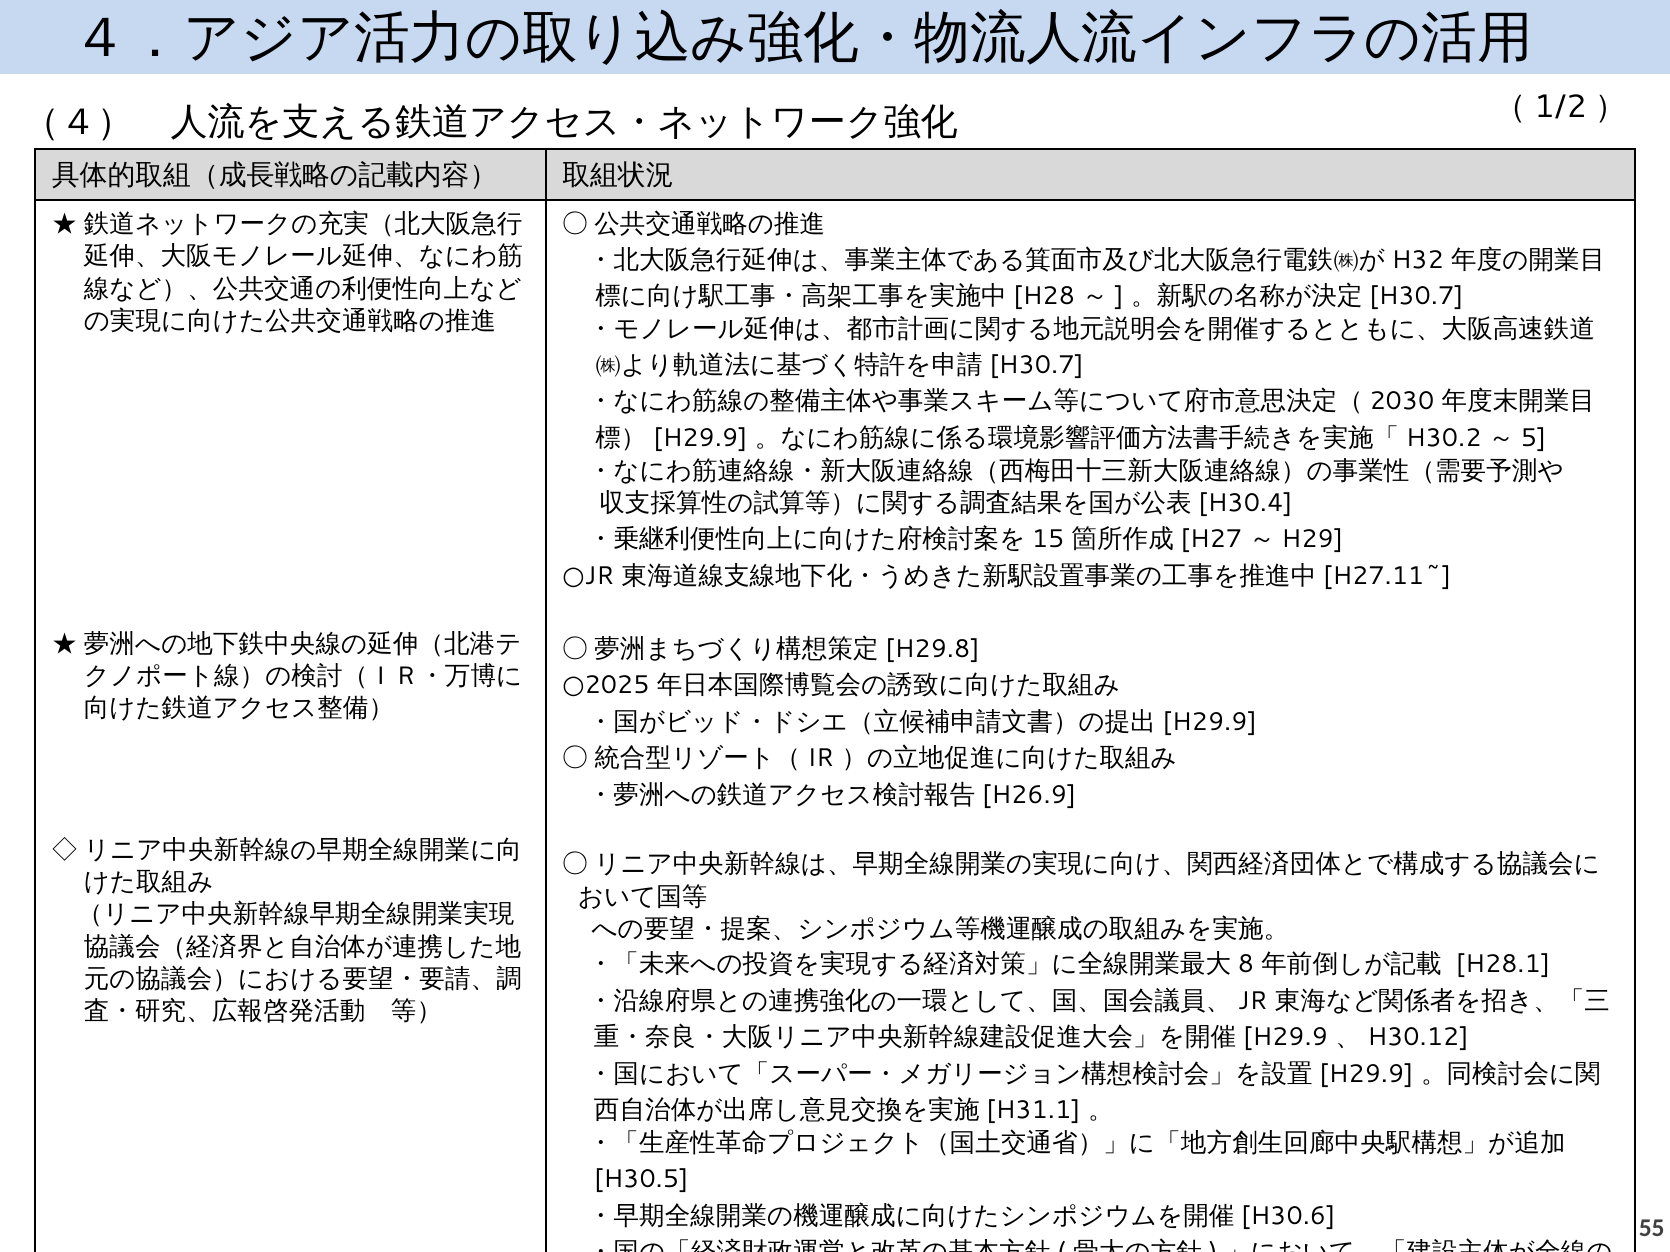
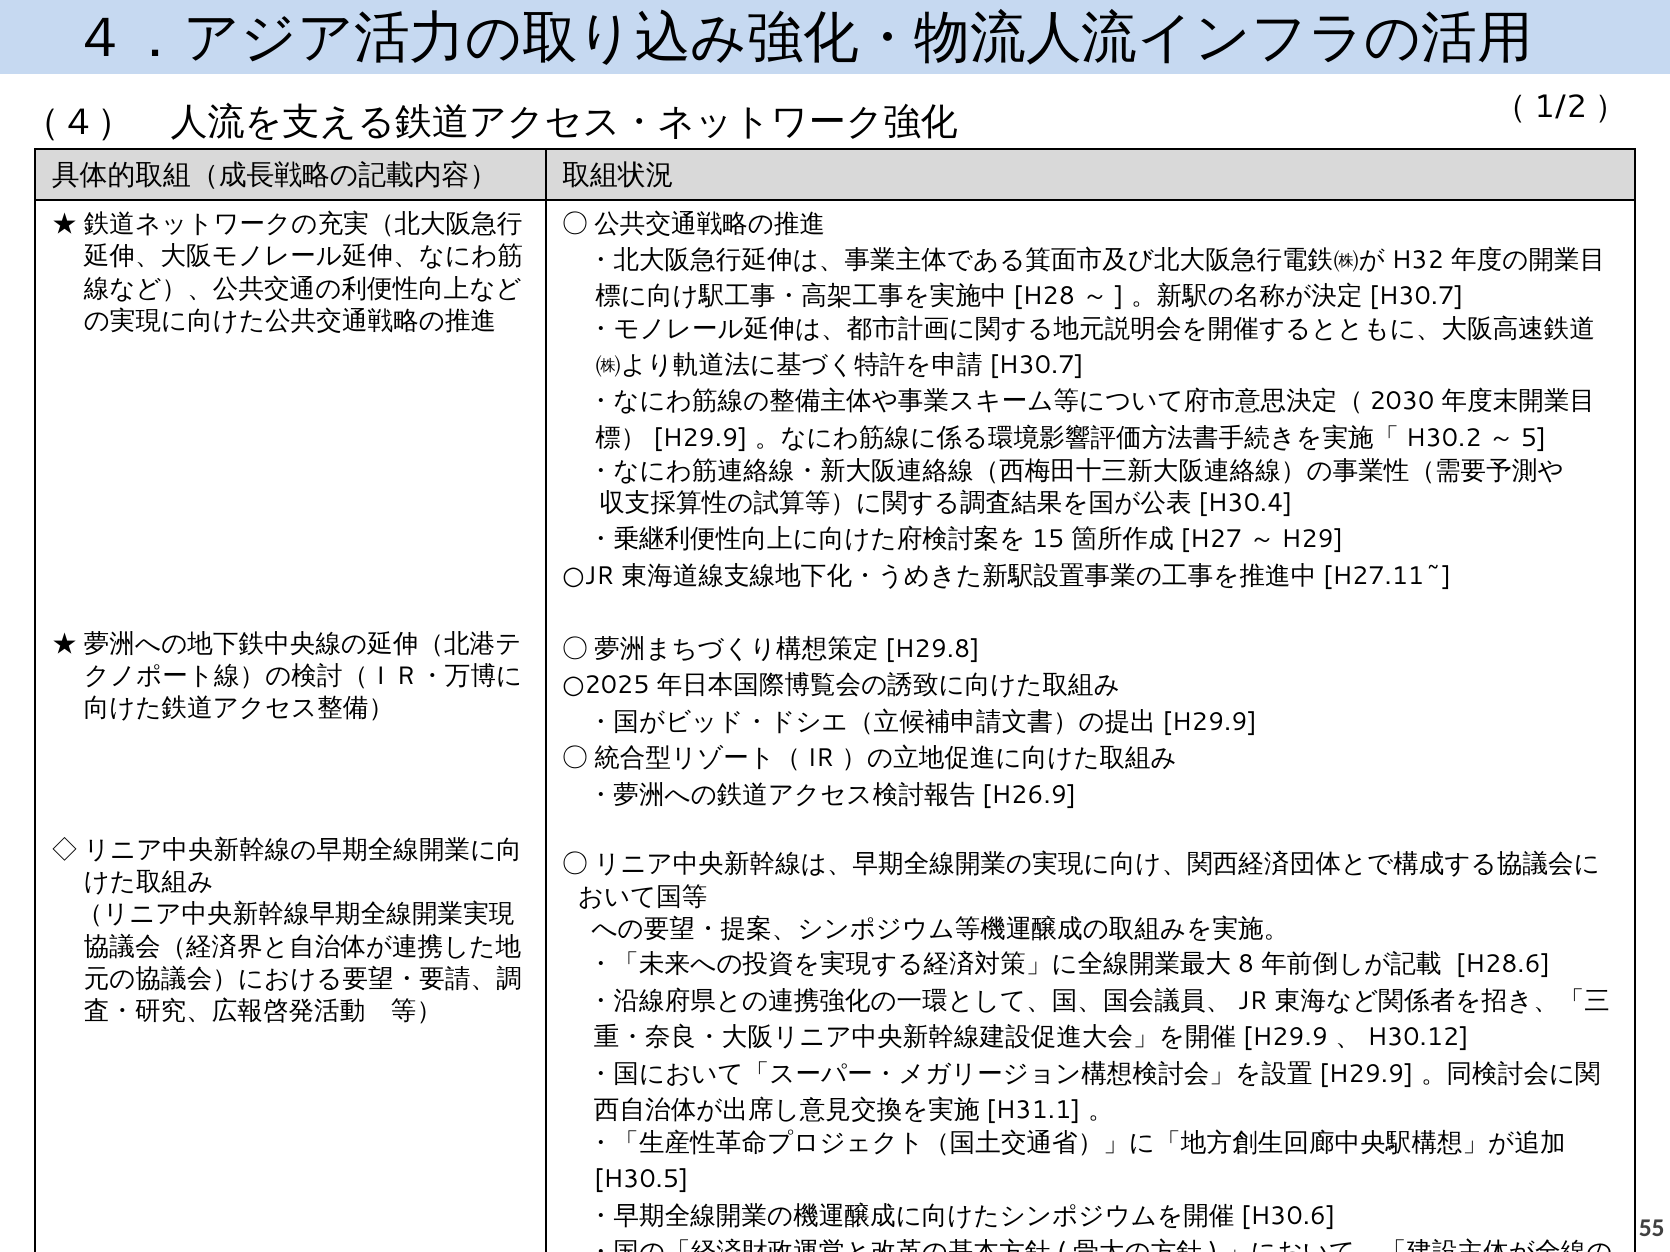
H28.1: H28.1 -> H28.6 (1503, 965)
